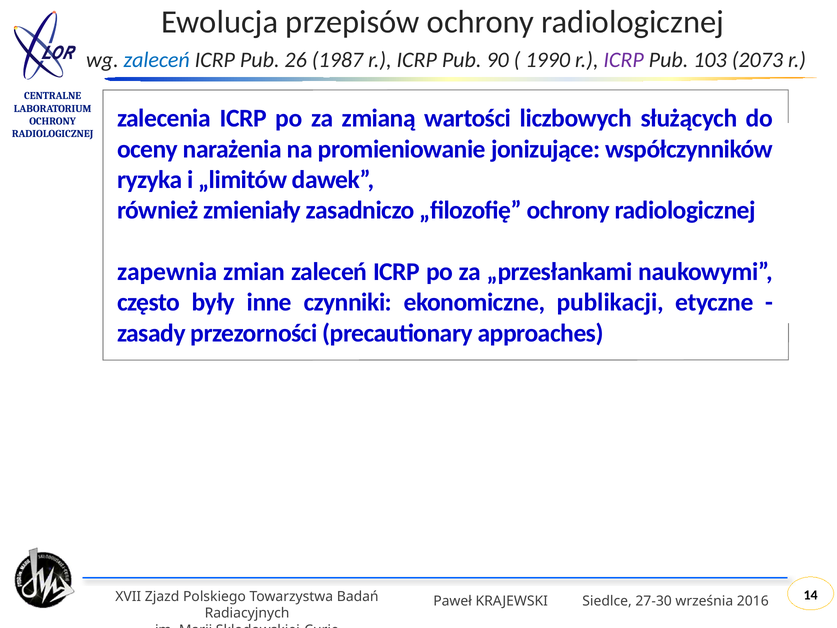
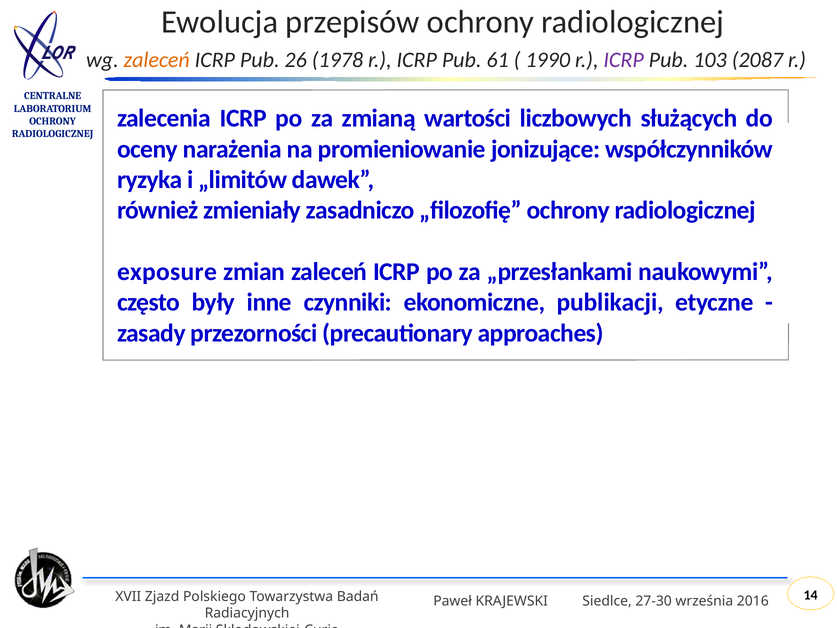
zaleceń colour: blue -> orange (157, 60)
1987: 1987 -> 1978 (337, 60)
90: 90 -> 61 (498, 60)
2073: 2073 -> 2087 (757, 60)
zapewnia: zapewnia -> exposure (167, 272)
